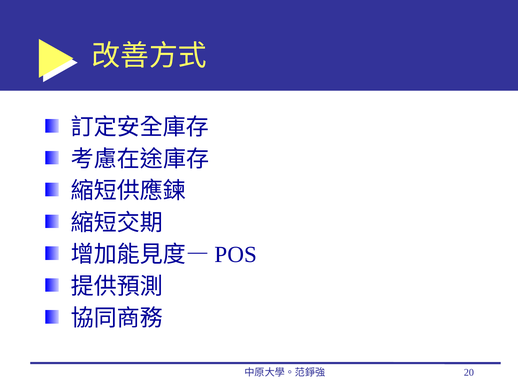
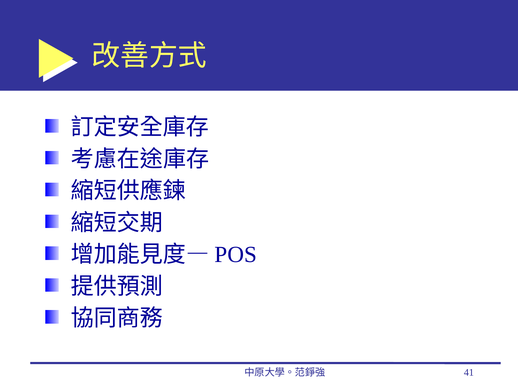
20: 20 -> 41 (469, 372)
